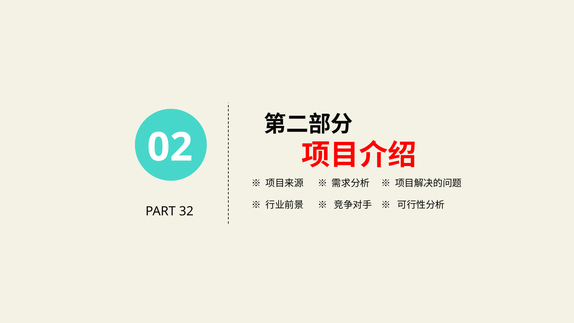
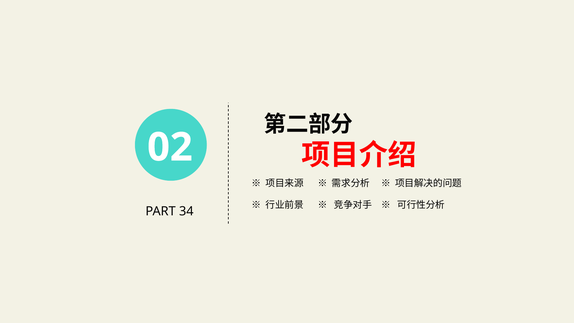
32: 32 -> 34 (186, 211)
